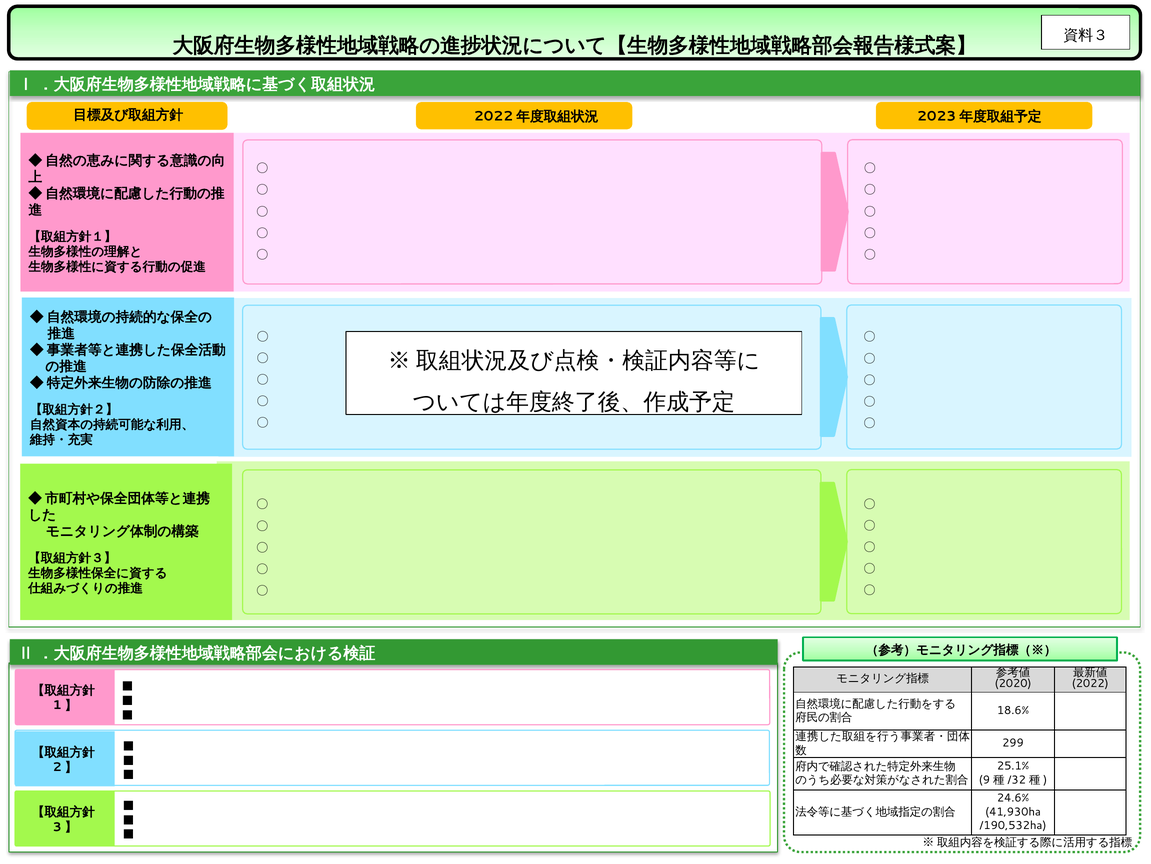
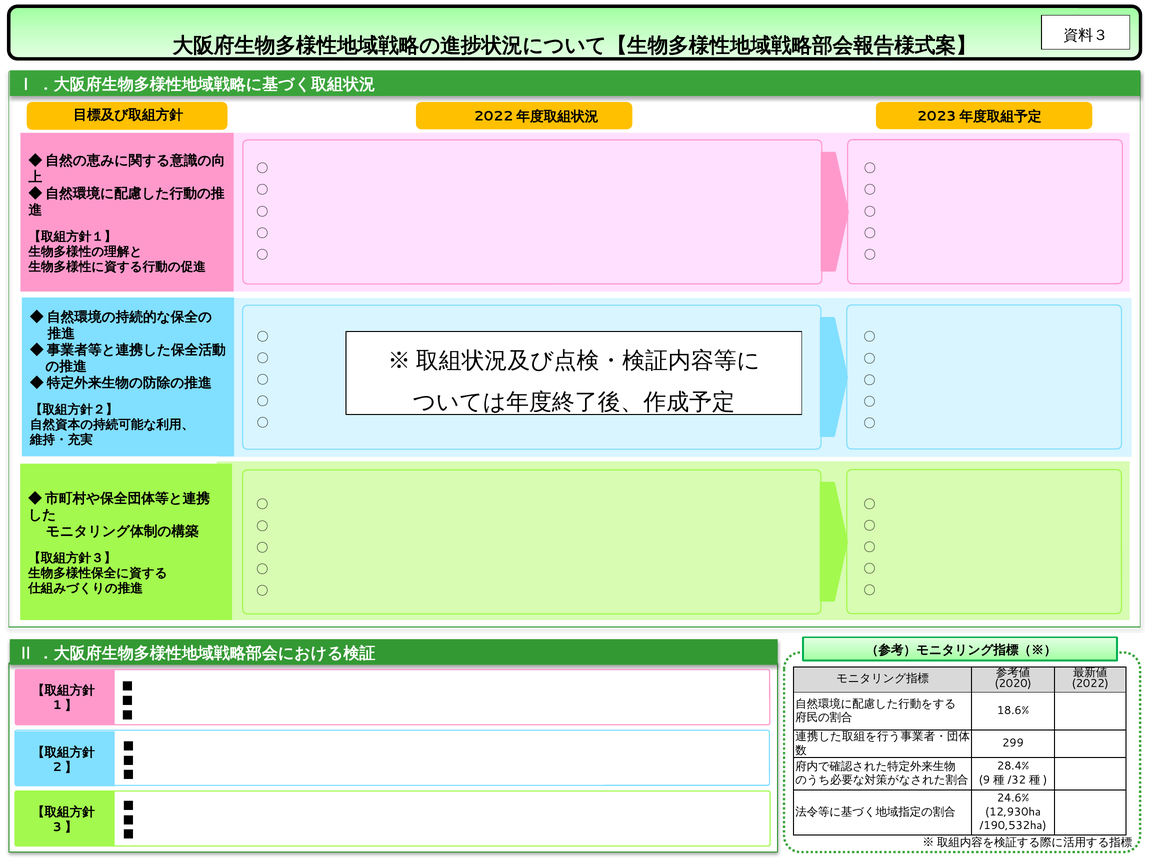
25.1%: 25.1% -> 28.4% (1013, 766)
41,930ha: 41,930ha -> 12,930ha (1013, 811)
